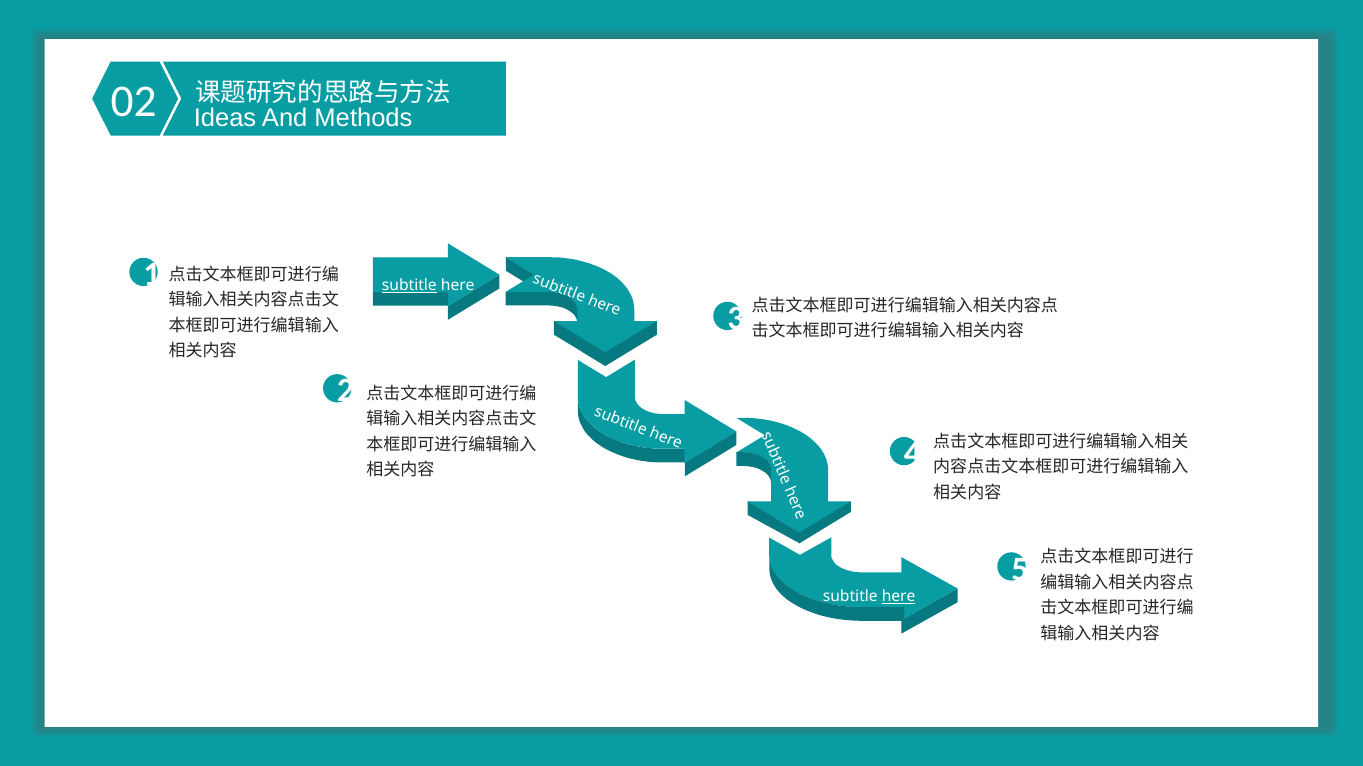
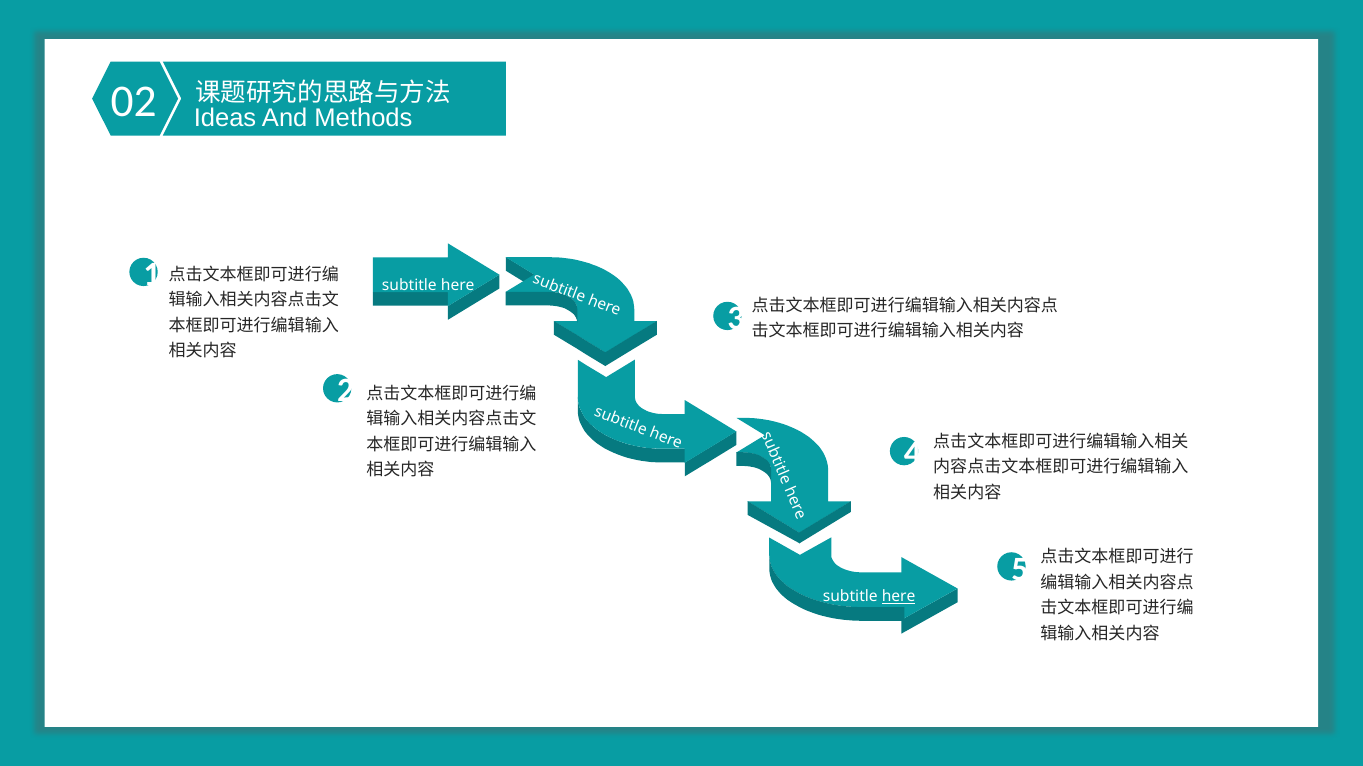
subtitle underline: present -> none (409, 286)
